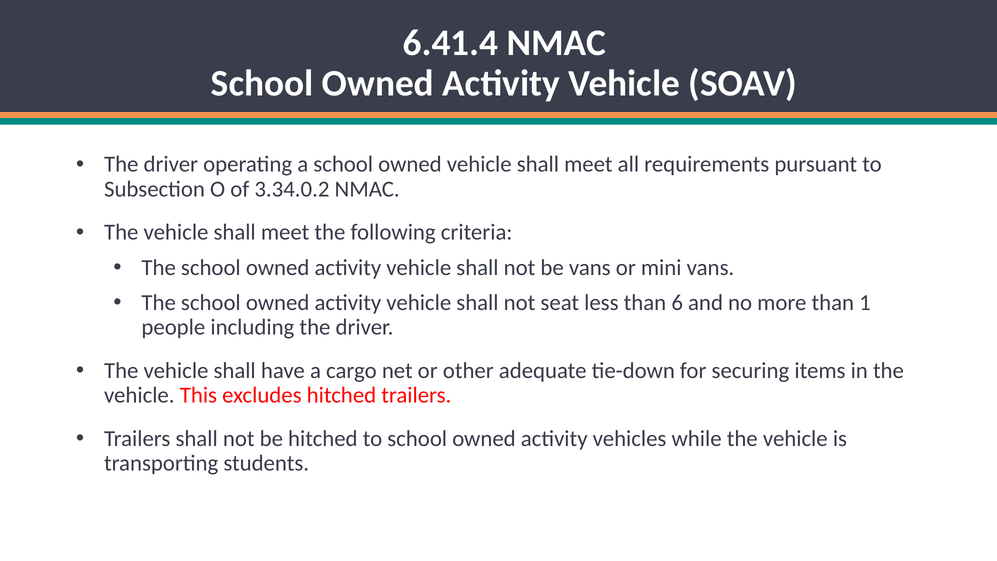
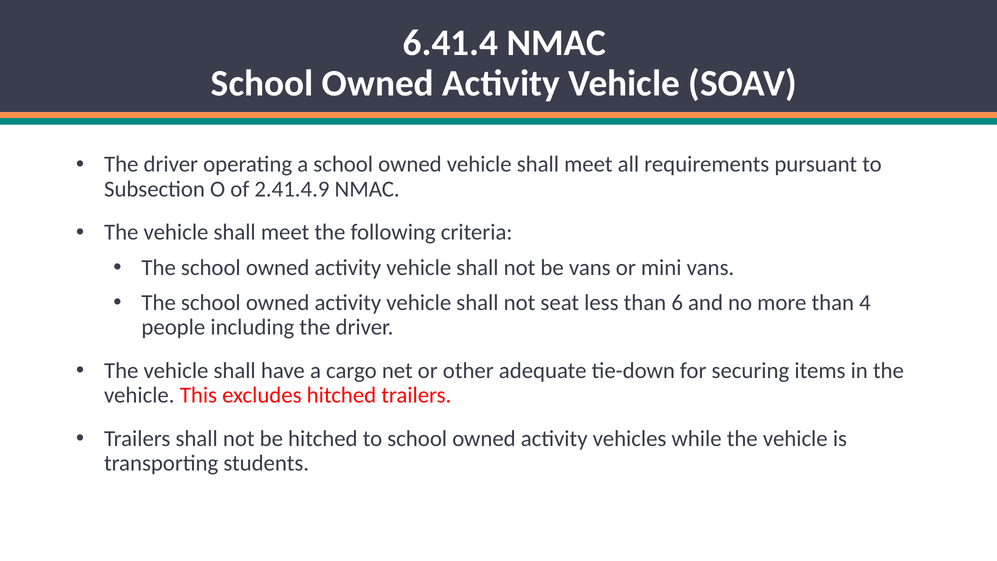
3.34.0.2: 3.34.0.2 -> 2.41.4.9 (292, 189)
1: 1 -> 4 (865, 302)
